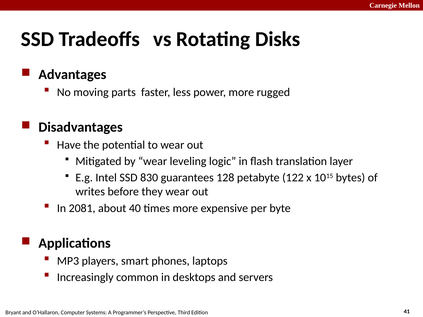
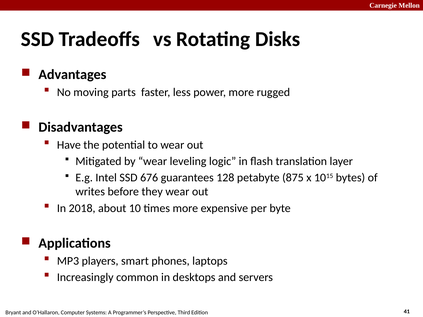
830: 830 -> 676 (149, 178)
122: 122 -> 875 (293, 178)
2081: 2081 -> 2018 (82, 208)
40: 40 -> 10 (135, 208)
